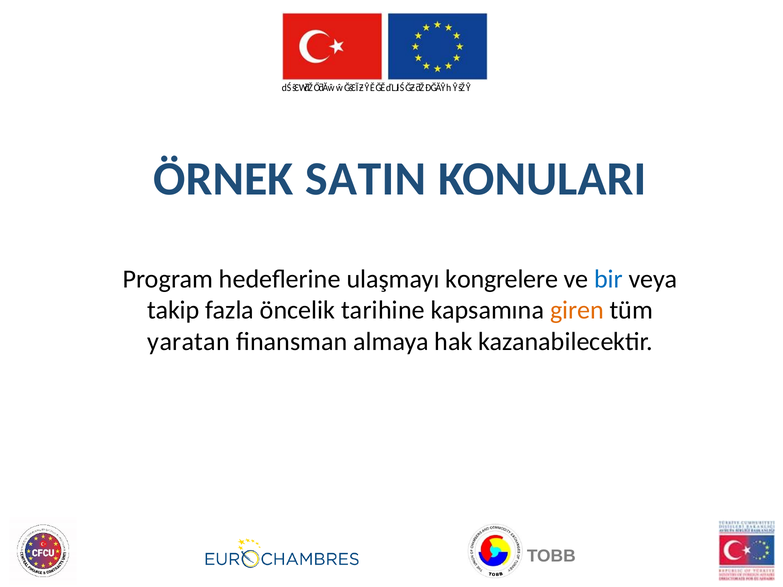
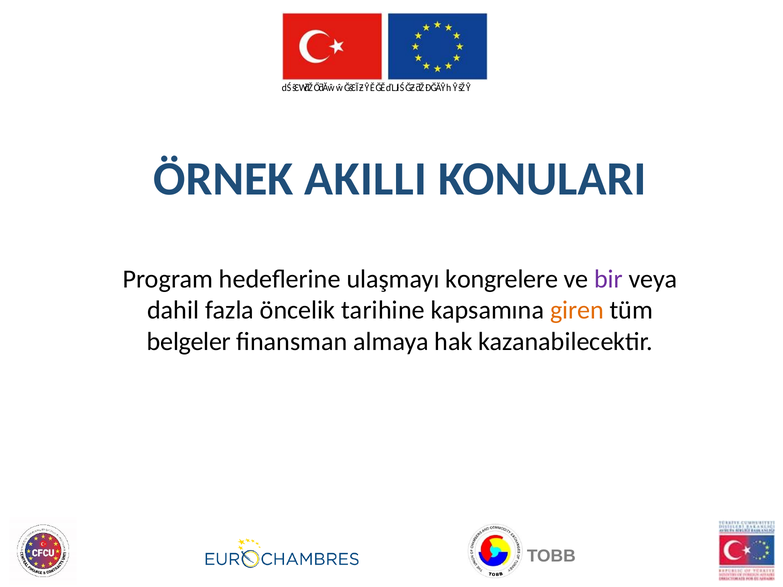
SATIN: SATIN -> AKILLI (366, 179)
bir colour: blue -> purple (609, 279)
takip: takip -> dahil (173, 310)
yaratan: yaratan -> belgeler (189, 342)
